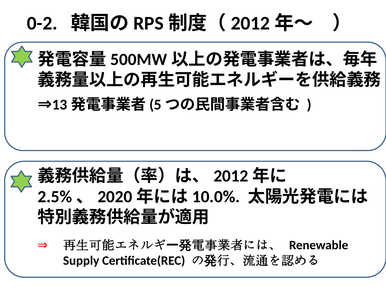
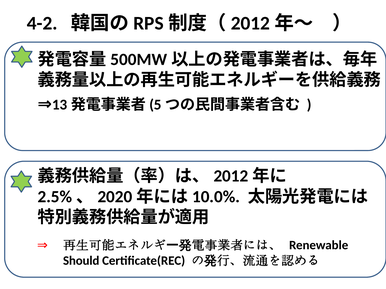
0-2: 0-2 -> 4-2 (42, 23)
Supply: Supply -> Should (81, 261)
